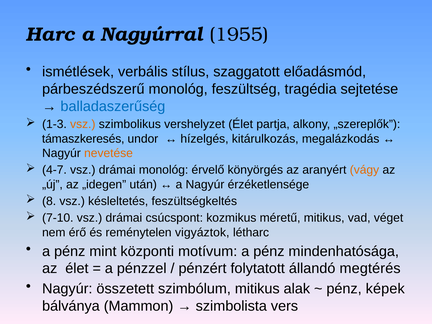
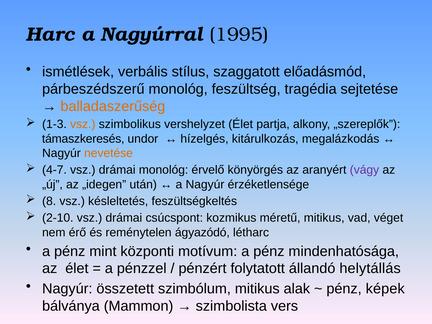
1955: 1955 -> 1995 (239, 34)
balladaszerűség colour: blue -> orange (113, 106)
vágy colour: orange -> purple (364, 170)
7-10: 7-10 -> 2-10 (58, 218)
vigyáztok: vigyáztok -> ágyazódó (202, 232)
megtérés: megtérés -> helytállás (370, 269)
